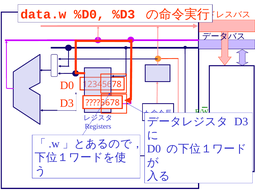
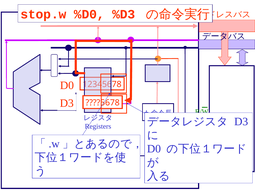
data.w: data.w -> stop.w (43, 14)
